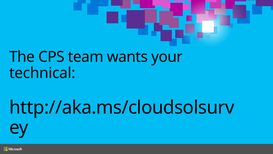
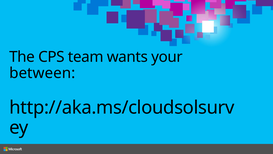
technical: technical -> between (42, 73)
